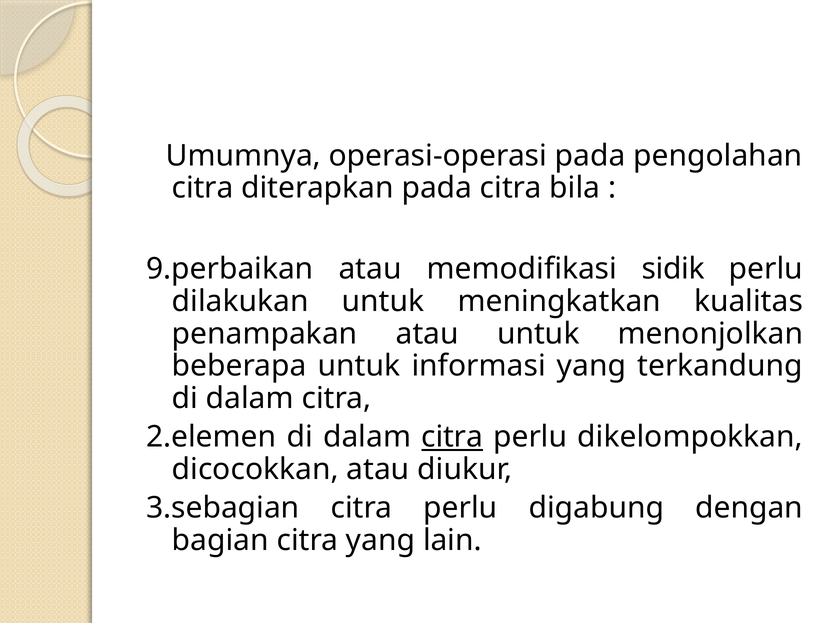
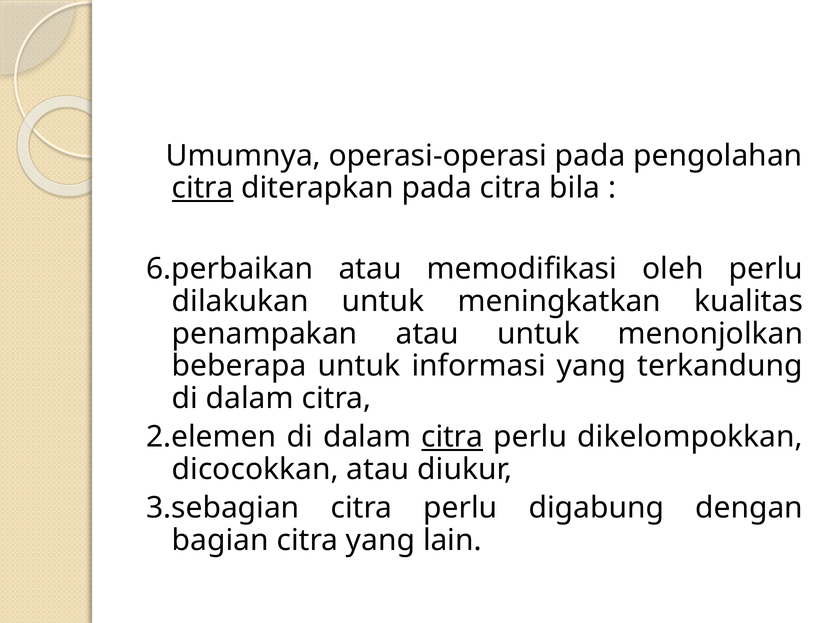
citra underline: none -> present (203, 188)
9.perbaikan: 9.perbaikan -> 6.perbaikan (230, 269)
sidik: sidik -> oleh (673, 269)
